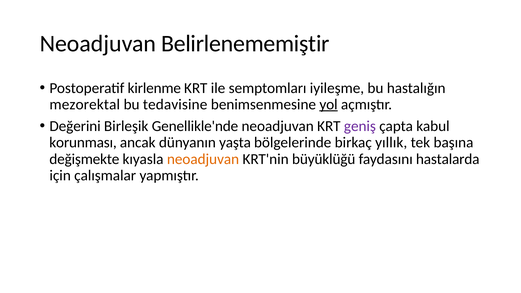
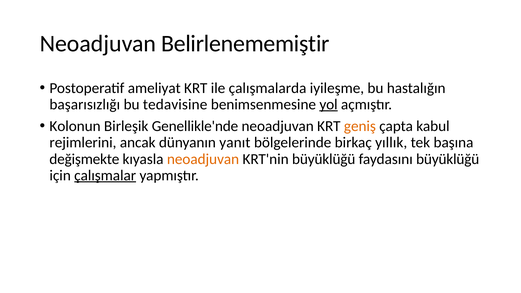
kirlenme: kirlenme -> ameliyat (154, 88)
semptomları: semptomları -> çalışmalarda (268, 88)
mezorektal: mezorektal -> başarısızlığı (85, 104)
Değerini: Değerini -> Kolonun (75, 126)
geniş colour: purple -> orange (360, 126)
korunması: korunması -> rejimlerini (83, 143)
yaşta: yaşta -> yanıt (235, 143)
faydasını hastalarda: hastalarda -> büyüklüğü (448, 159)
çalışmalar underline: none -> present (105, 175)
